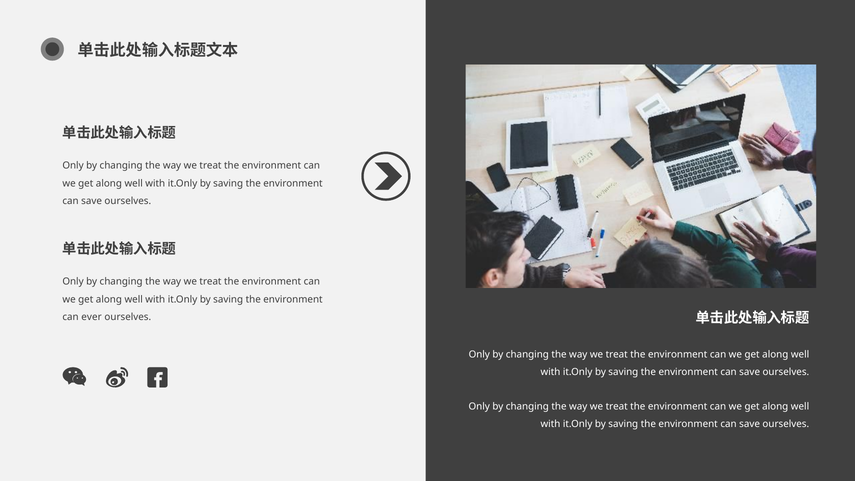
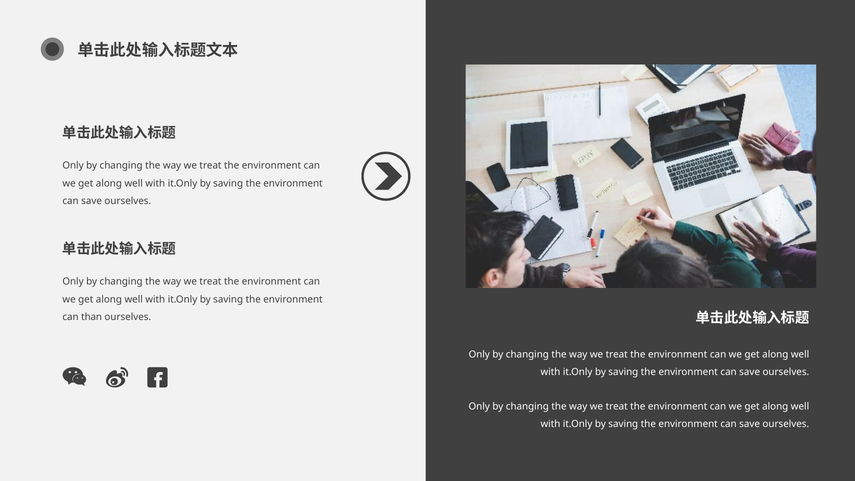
ever: ever -> than (92, 317)
